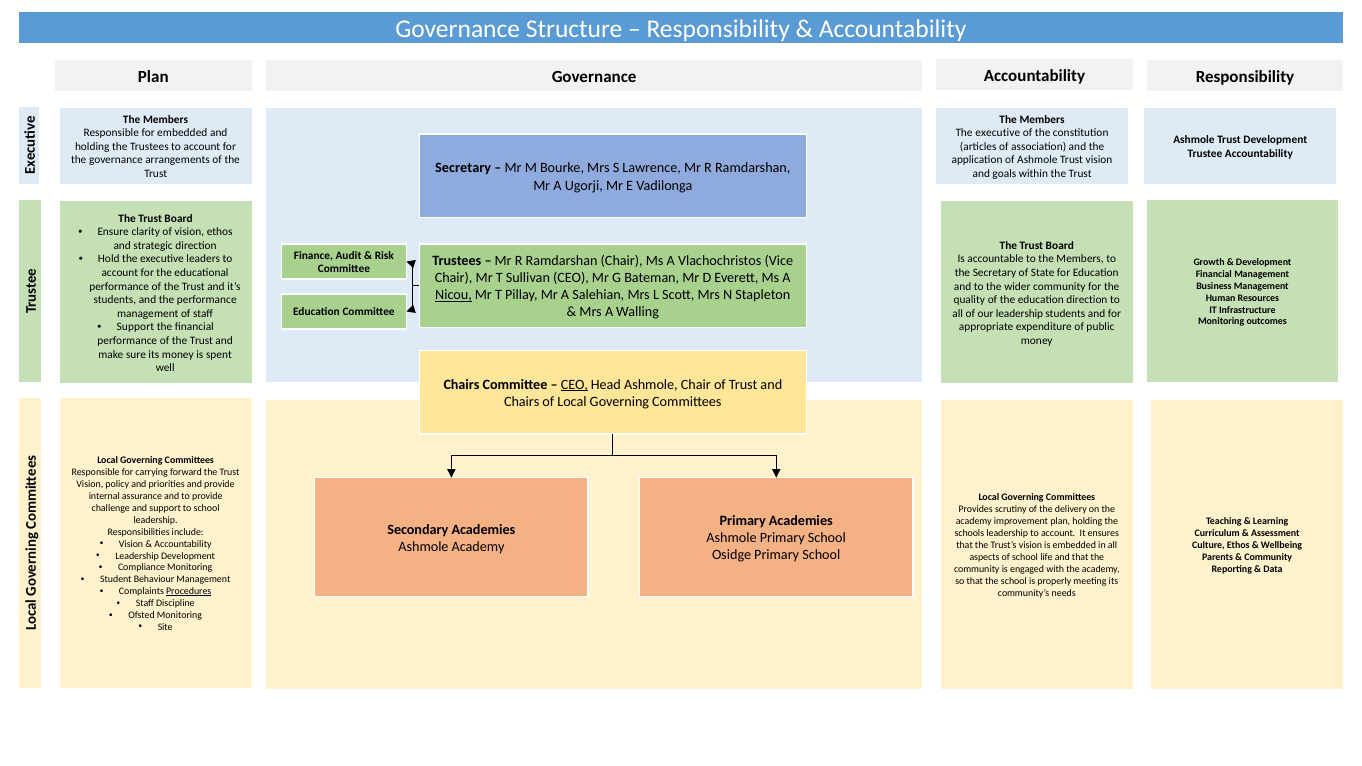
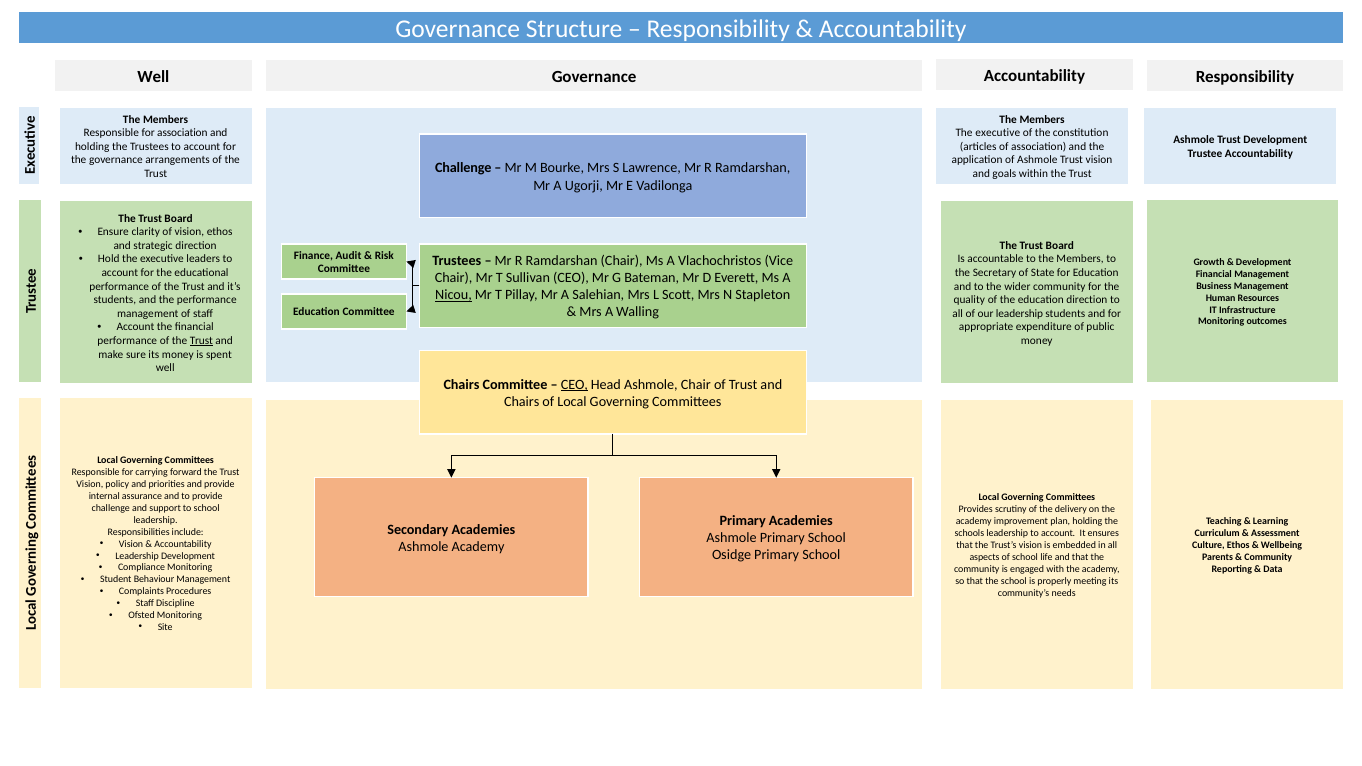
Plan: Plan -> Well (153, 77)
for embedded: embedded -> association (182, 133)
Secretary: Secretary -> Challenge (463, 168)
Support: Support -> Account (135, 327)
Trust underline: none -> present (201, 341)
Procedures underline: present -> none (189, 592)
